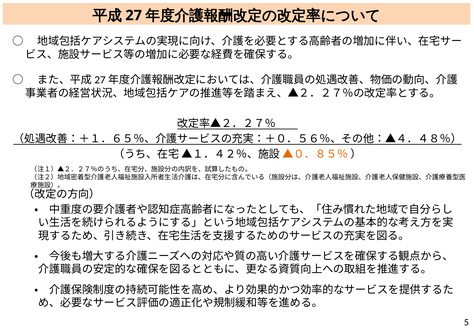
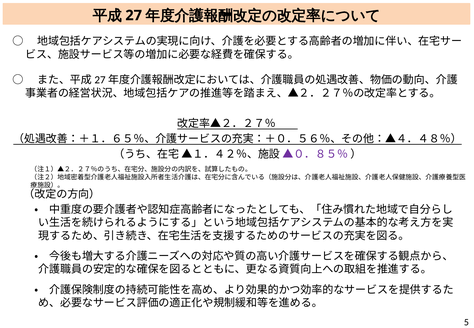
▲０．８５％ colour: orange -> purple (315, 154)
